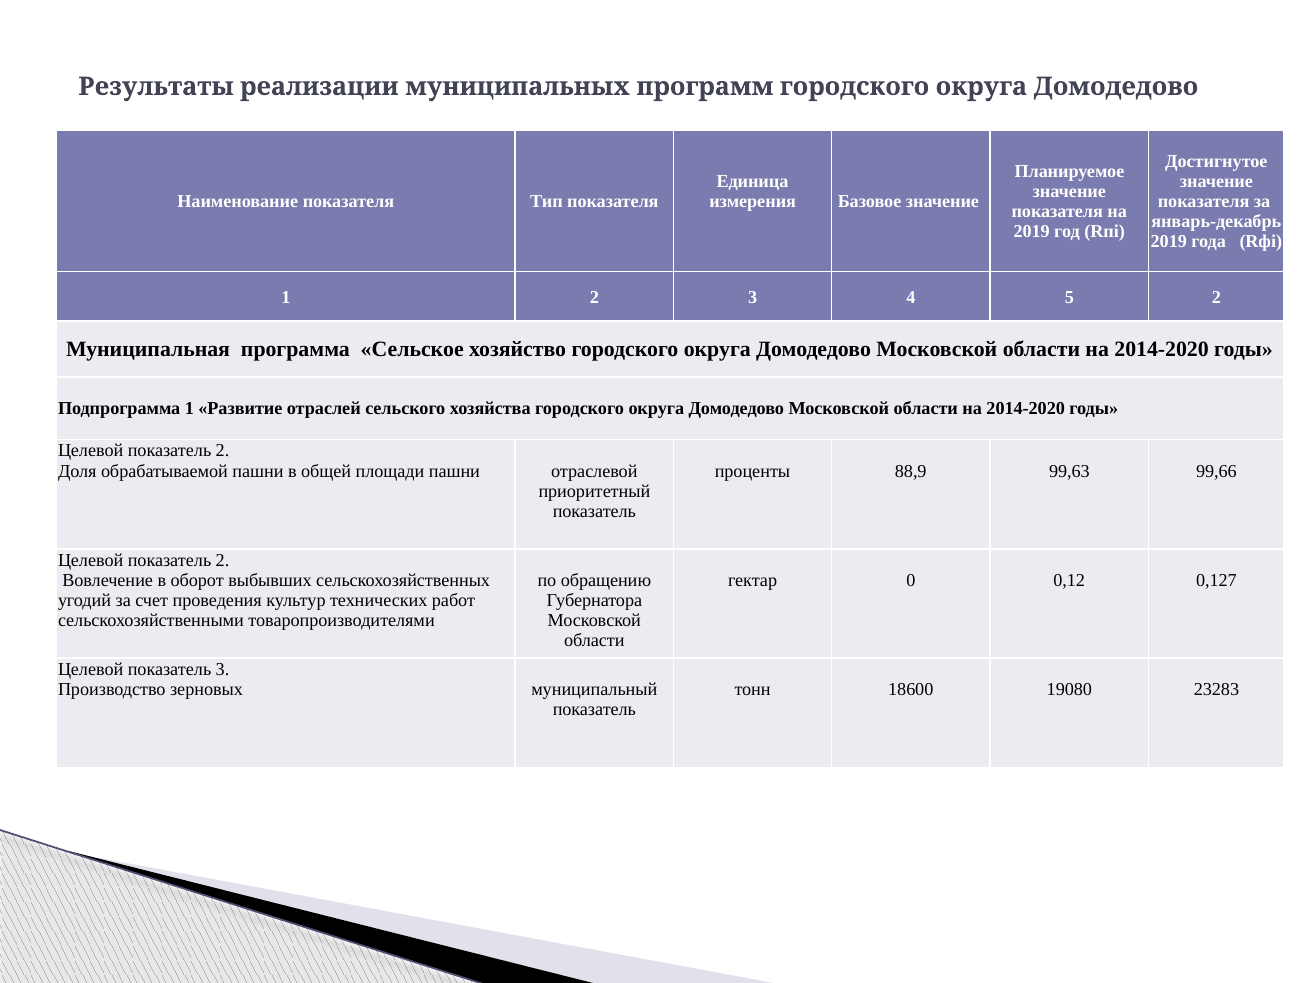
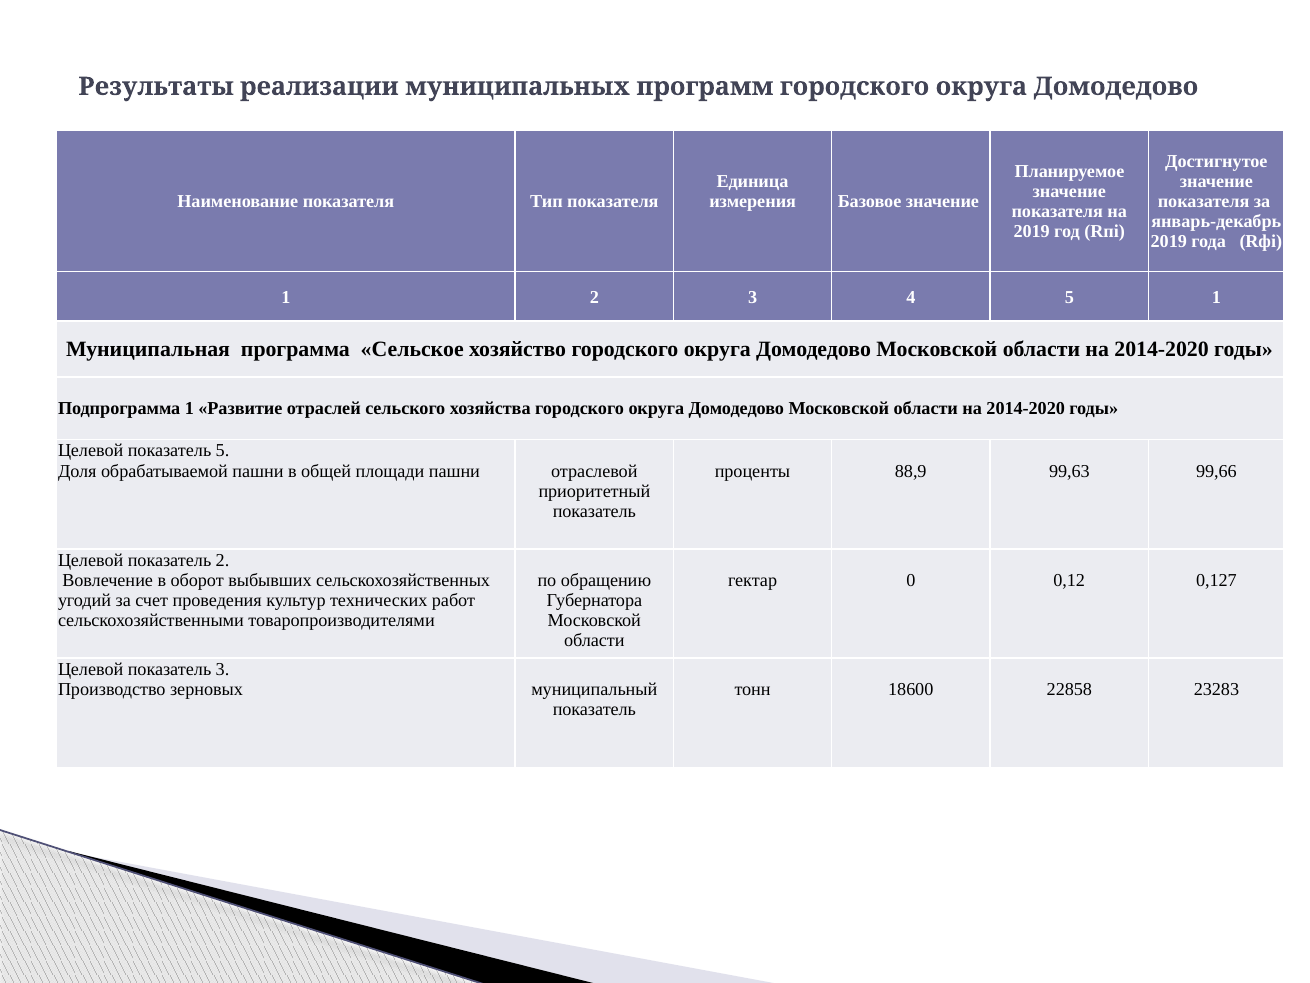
5 2: 2 -> 1 (1216, 297)
2: 2 -> 5 (222, 451)
19080: 19080 -> 22858 (1069, 689)
